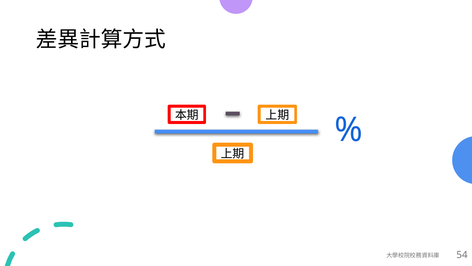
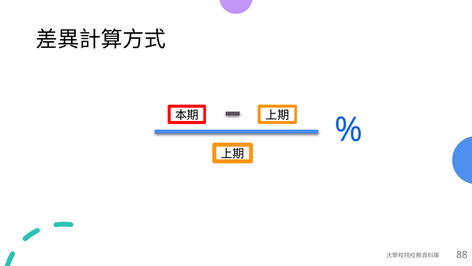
54: 54 -> 88 (462, 254)
